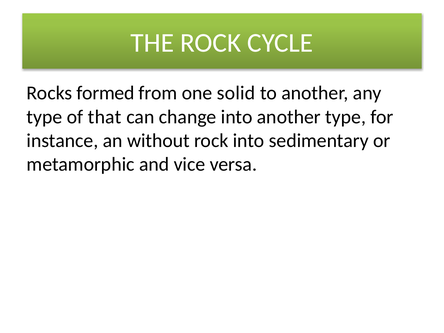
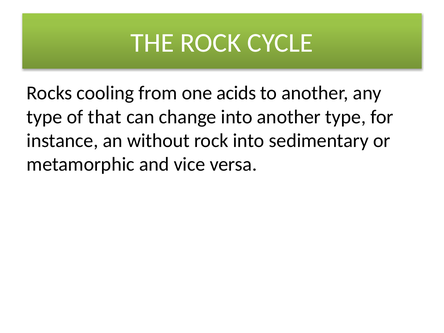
formed: formed -> cooling (105, 93)
solid: solid -> acids (236, 93)
